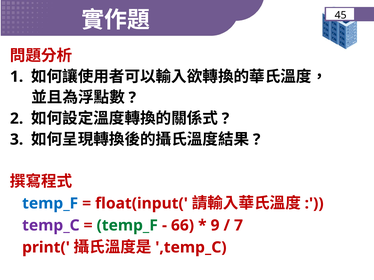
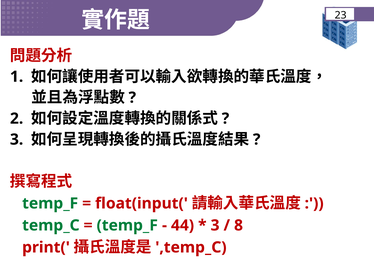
45: 45 -> 23 (341, 15)
temp_F colour: blue -> green (50, 204)
temp_C colour: purple -> green (51, 226)
66: 66 -> 44 (183, 226)
9: 9 -> 3 (215, 226)
7: 7 -> 8 (239, 226)
